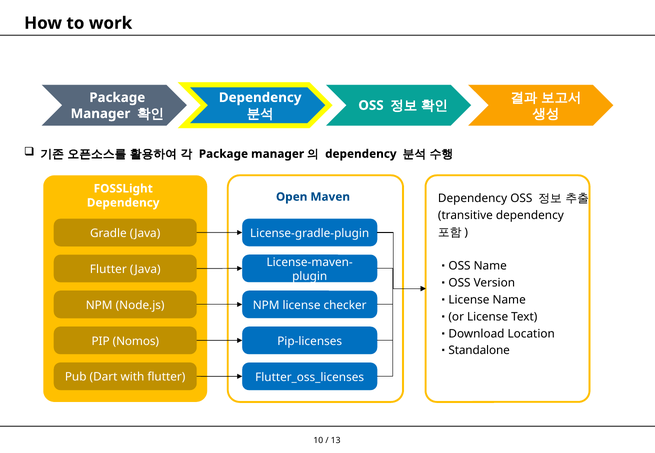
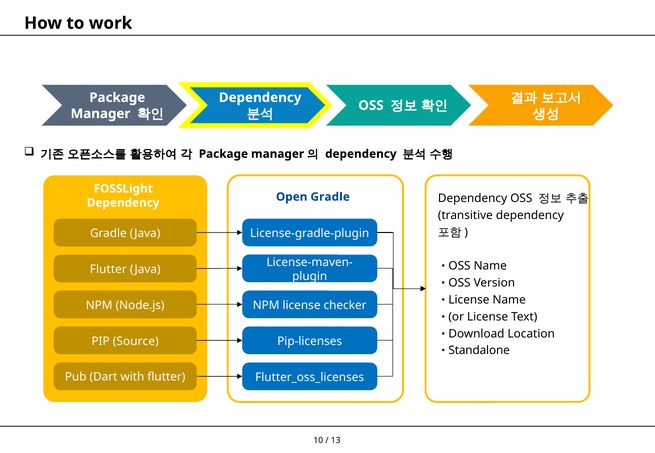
Open Maven: Maven -> Gradle (330, 197)
Nomos: Nomos -> Source (136, 342)
